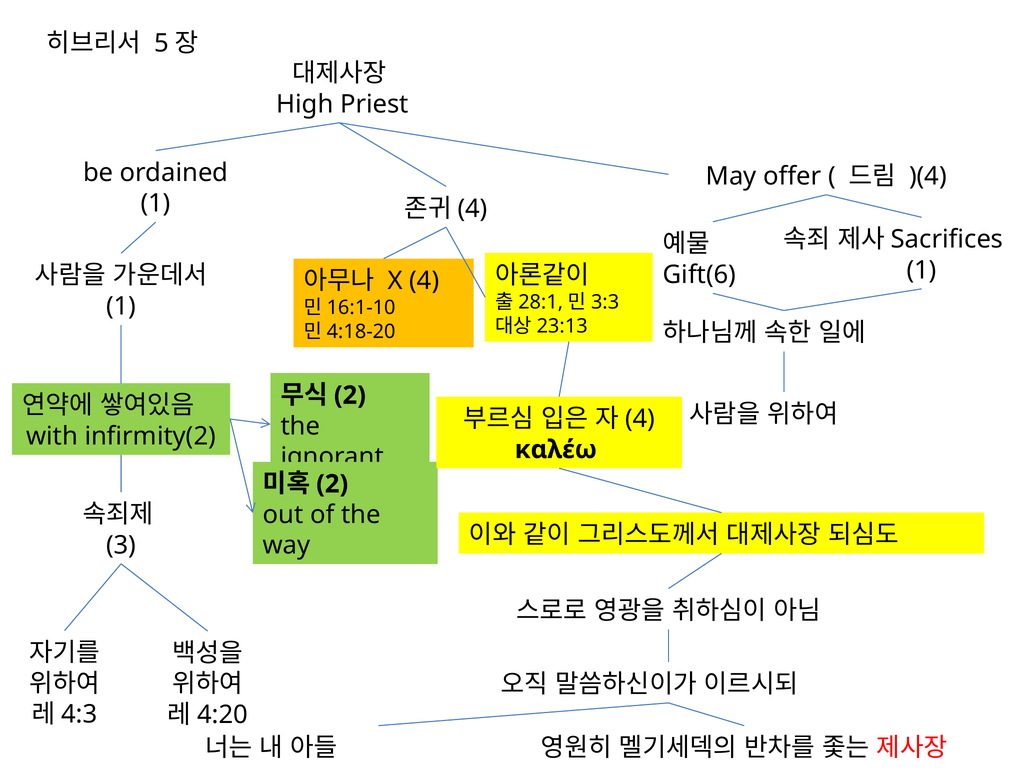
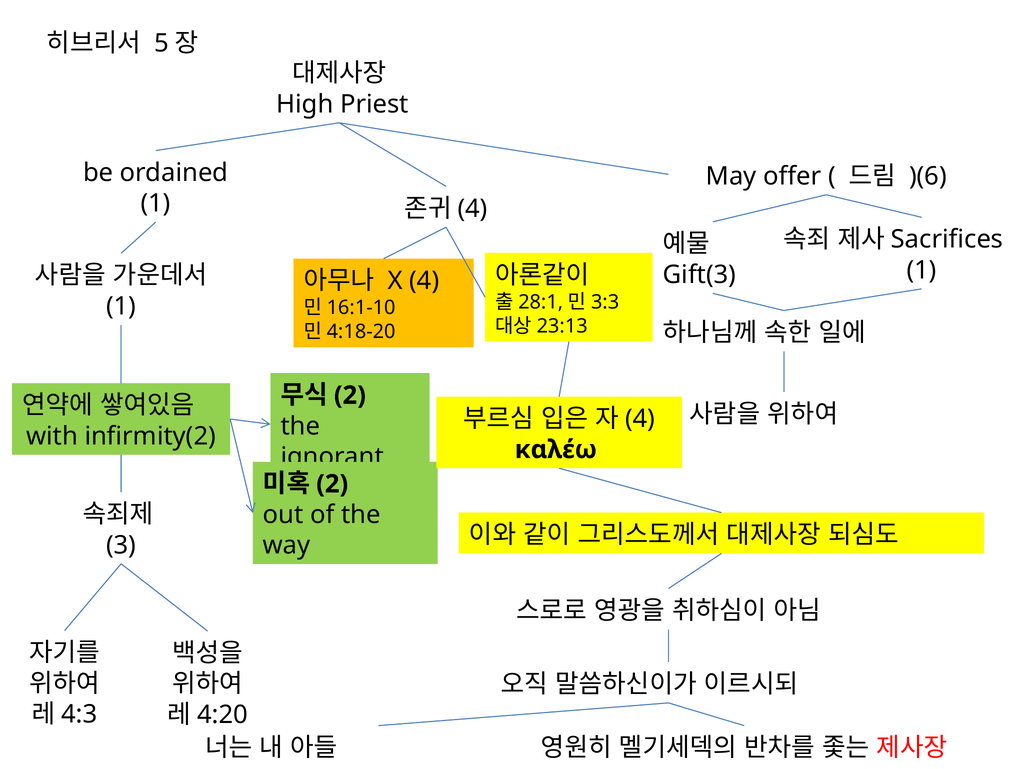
)(4: )(4 -> )(6 (928, 176)
Gift(6: Gift(6 -> Gift(3 (699, 275)
